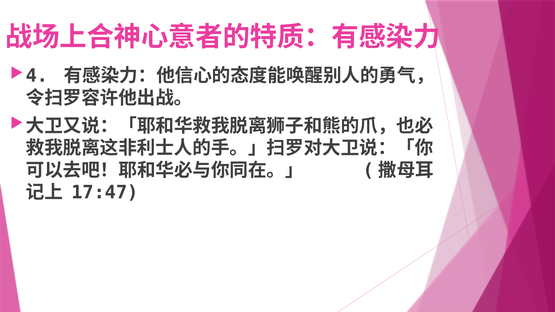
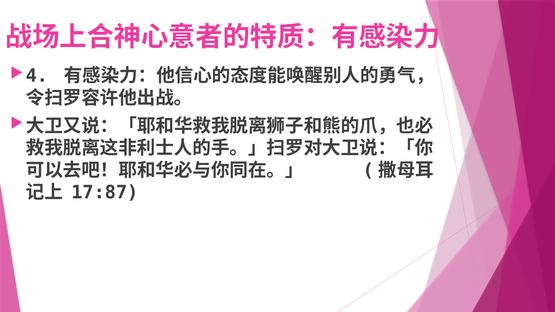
17:47: 17:47 -> 17:87 (105, 193)
